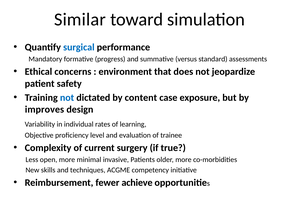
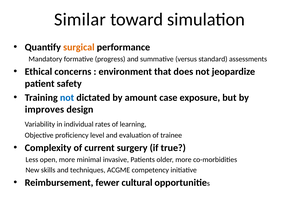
surgical colour: blue -> orange (79, 47)
content: content -> amount (141, 98)
achieve: achieve -> cultural (137, 183)
